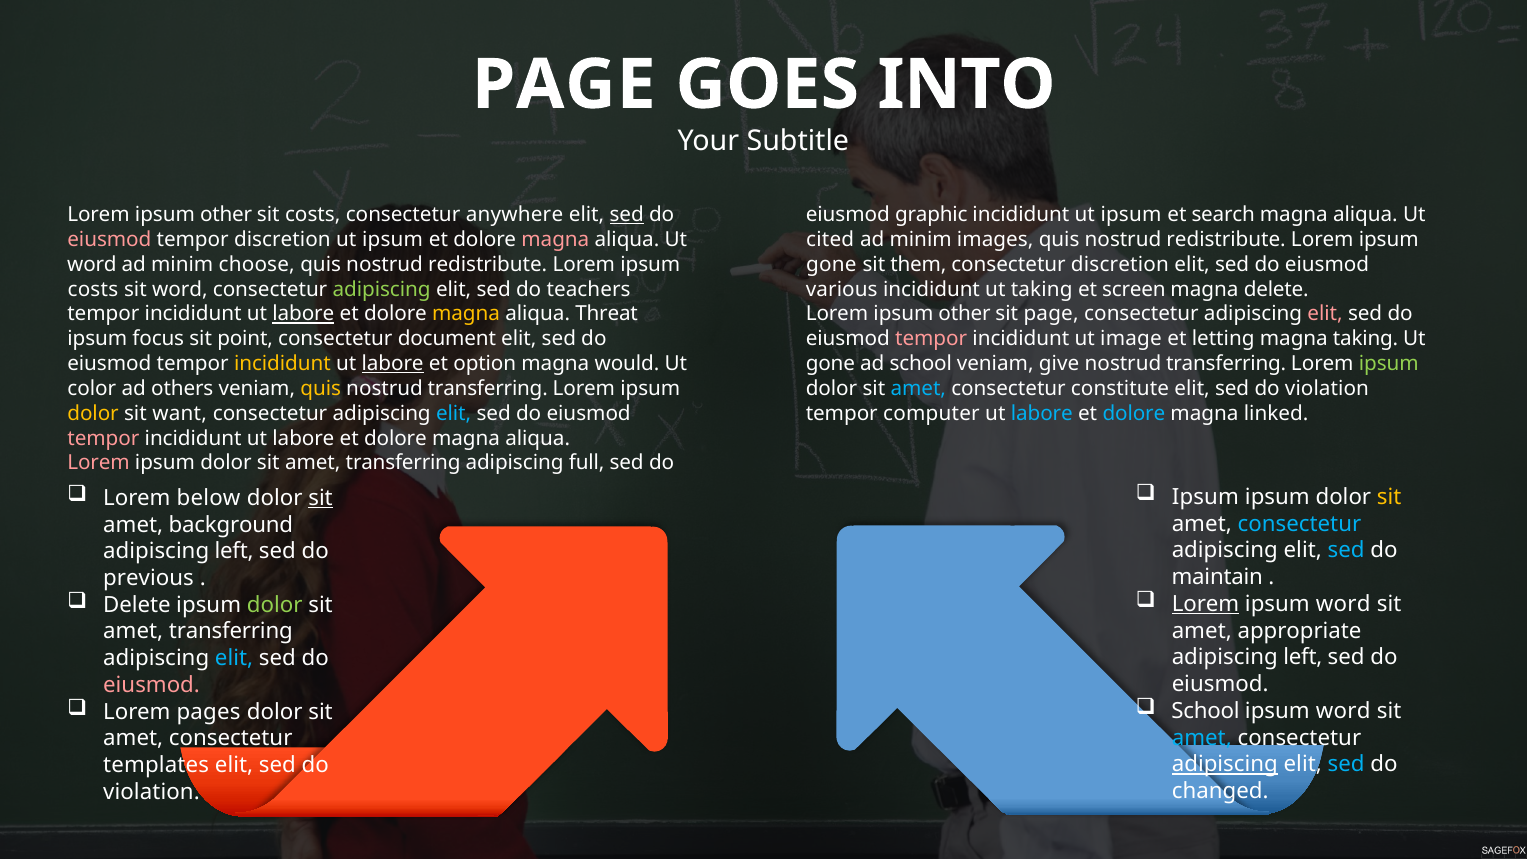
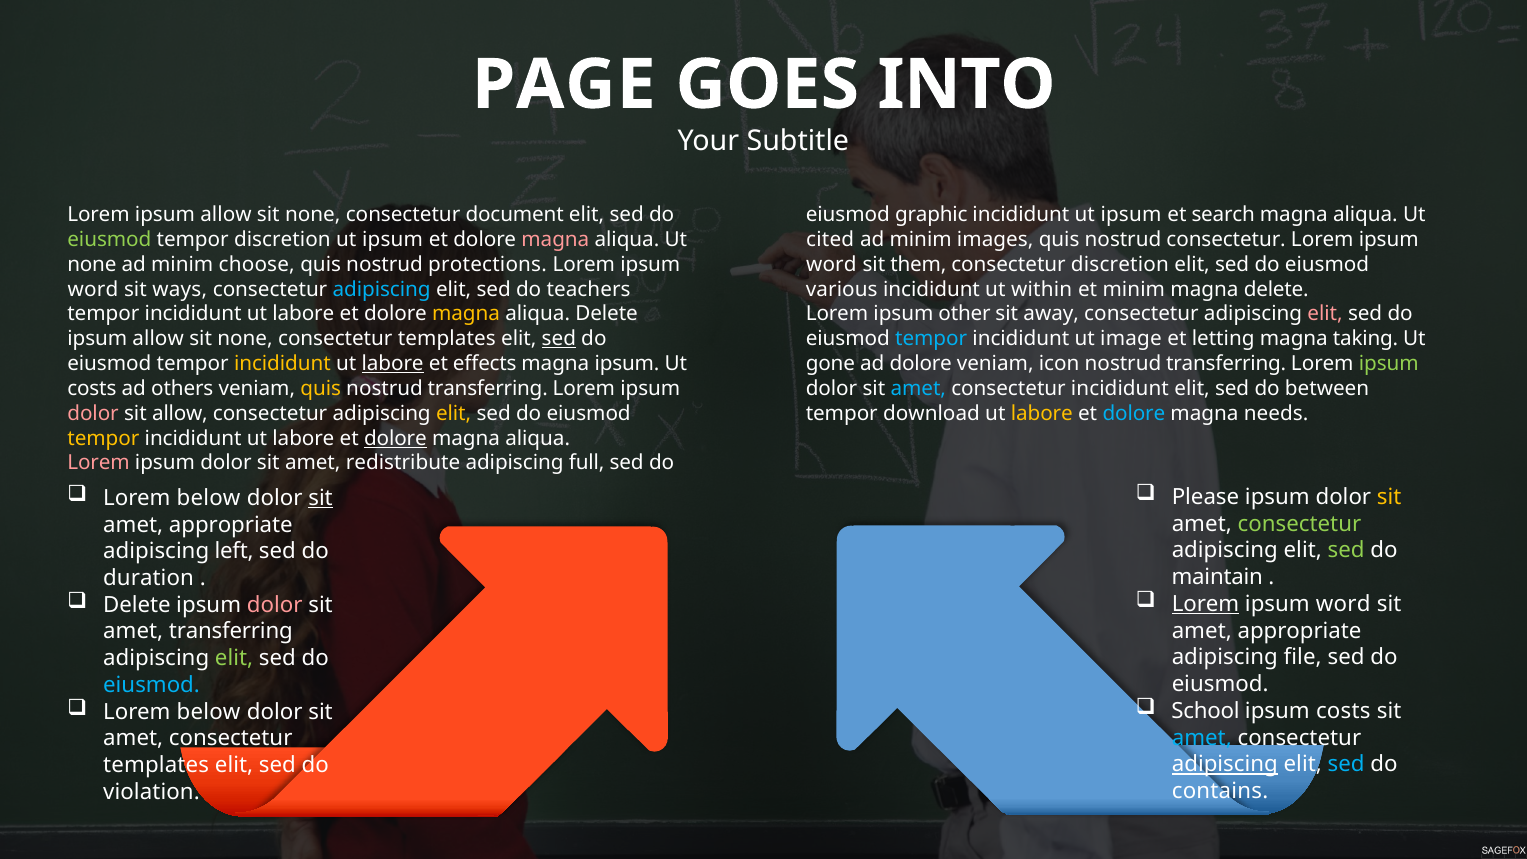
other: other -> allow (226, 215)
costs: costs -> none (313, 215)
anywhere: anywhere -> document (515, 215)
sed underline: present -> none (627, 215)
eiusmod colour: pink -> light green (109, 240)
redistribute: redistribute -> consectetur (1226, 240)
word: word -> none (92, 264)
redistribute: redistribute -> protections (488, 264)
gone: gone -> word (831, 264)
costs: costs -> word (93, 289)
sit word: word -> ways (180, 289)
adipiscing colour: light green -> light blue (382, 289)
ut taking: taking -> within (1042, 289)
et screen: screen -> minim (1134, 289)
labore underline: present -> none (303, 314)
aliqua Threat: Threat -> Delete (607, 314)
sit page: page -> away (1051, 314)
focus: focus -> allow (158, 339)
point: point -> none (245, 339)
document: document -> templates (447, 339)
sed underline: none -> present (559, 339)
tempor colour: pink -> light blue (931, 339)
option: option -> effects (485, 364)
magna would: would -> ipsum (627, 364)
ad school: school -> dolore (921, 364)
give: give -> icon (1059, 364)
color: color -> costs (92, 389)
consectetur constitute: constitute -> incididunt (1120, 389)
violation: violation -> between (1327, 389)
dolor colour: yellow -> pink (93, 413)
sit want: want -> allow (180, 413)
elit colour: light blue -> yellow (454, 413)
computer: computer -> download (932, 413)
labore colour: light blue -> yellow (1042, 413)
linked: linked -> needs (1276, 413)
tempor colour: pink -> yellow (103, 438)
dolore underline: none -> present (395, 438)
transferring: transferring -> redistribute (403, 463)
Ipsum: Ipsum -> Please (1205, 497)
consectetur colour: light blue -> light green (1299, 524)
background: background -> appropriate (231, 525)
sed colour: light blue -> light green (1346, 550)
previous: previous -> duration (148, 578)
dolor colour: light green -> pink (275, 605)
left: left -> file (1303, 657)
elit colour: light blue -> light green (234, 658)
eiusmod colour: pink -> light blue (152, 685)
word: word -> costs (1343, 711)
pages: pages -> below (209, 712)
changed: changed -> contains (1220, 791)
